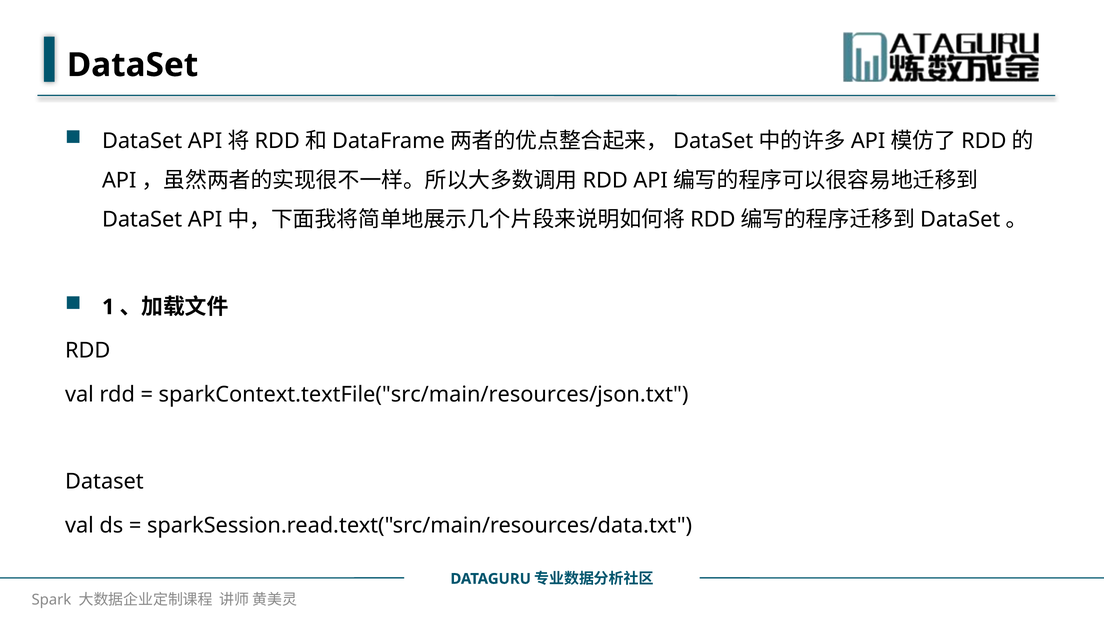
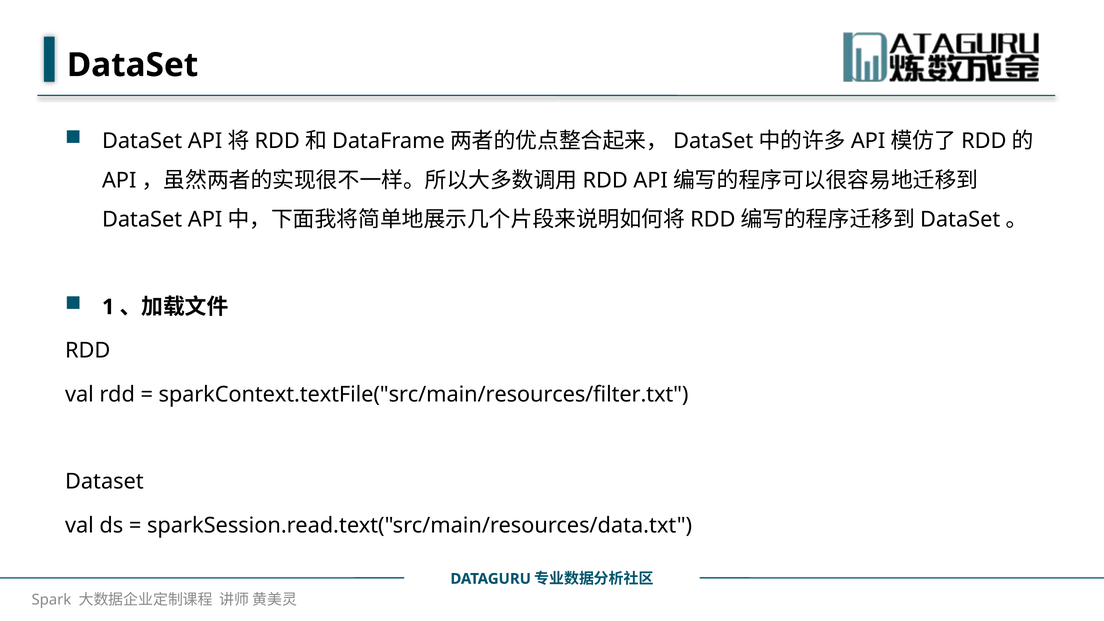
sparkContext.textFile("src/main/resources/json.txt: sparkContext.textFile("src/main/resources/json.txt -> sparkContext.textFile("src/main/resources/filter.txt (424, 394)
